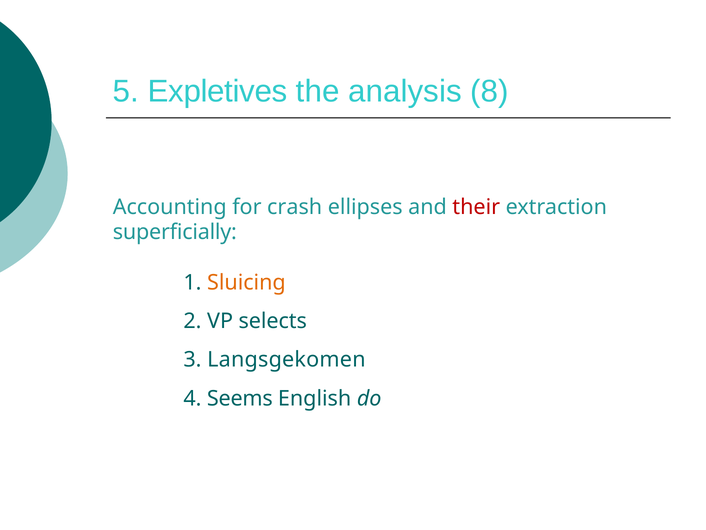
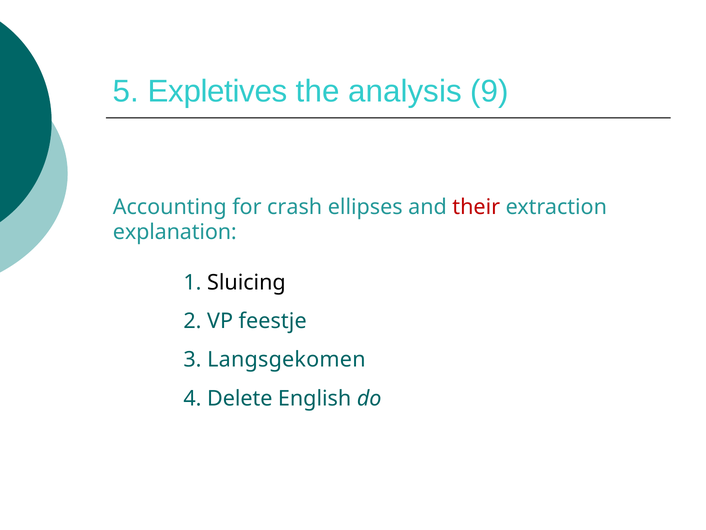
8: 8 -> 9 (490, 91)
superficially: superficially -> explanation (175, 232)
Sluicing colour: orange -> black (246, 282)
selects: selects -> feestje (273, 321)
Seems: Seems -> Delete (240, 398)
